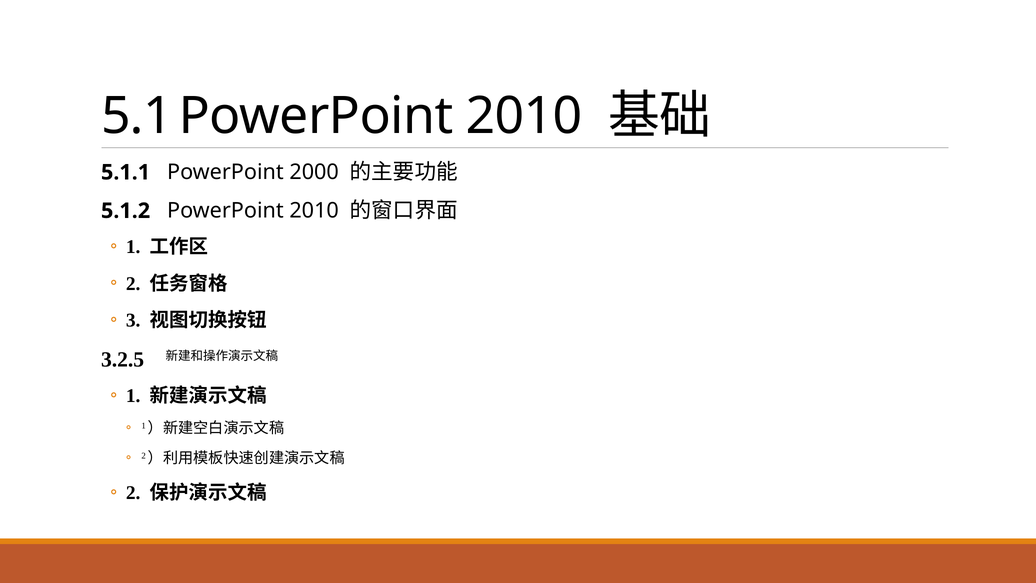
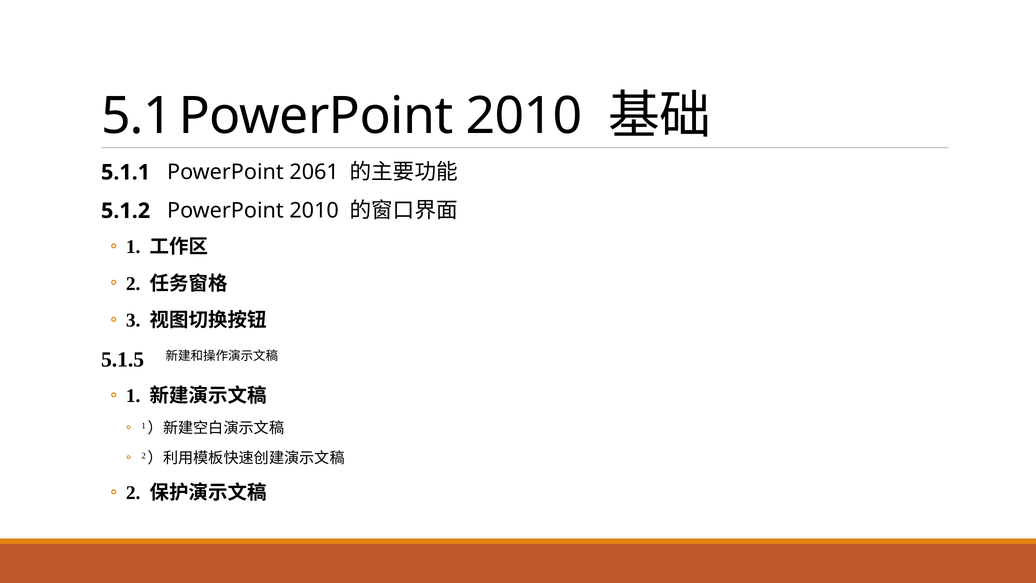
2000: 2000 -> 2061 (314, 172)
3.2.5: 3.2.5 -> 5.1.5 (123, 359)
